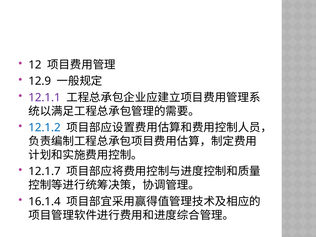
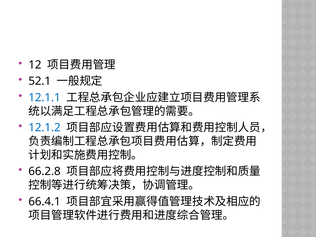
12.9: 12.9 -> 52.1 (40, 81)
12.1.1 colour: purple -> blue (44, 98)
12.1.7: 12.1.7 -> 66.2.8 (44, 171)
16.1.4: 16.1.4 -> 66.4.1 (44, 202)
